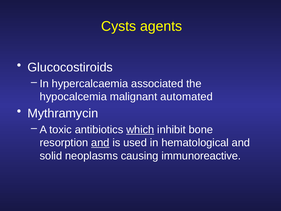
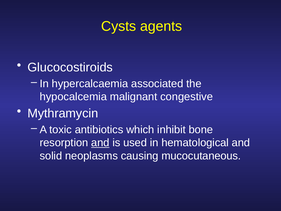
automated: automated -> congestive (187, 97)
which underline: present -> none (140, 129)
immunoreactive: immunoreactive -> mucocutaneous (201, 156)
